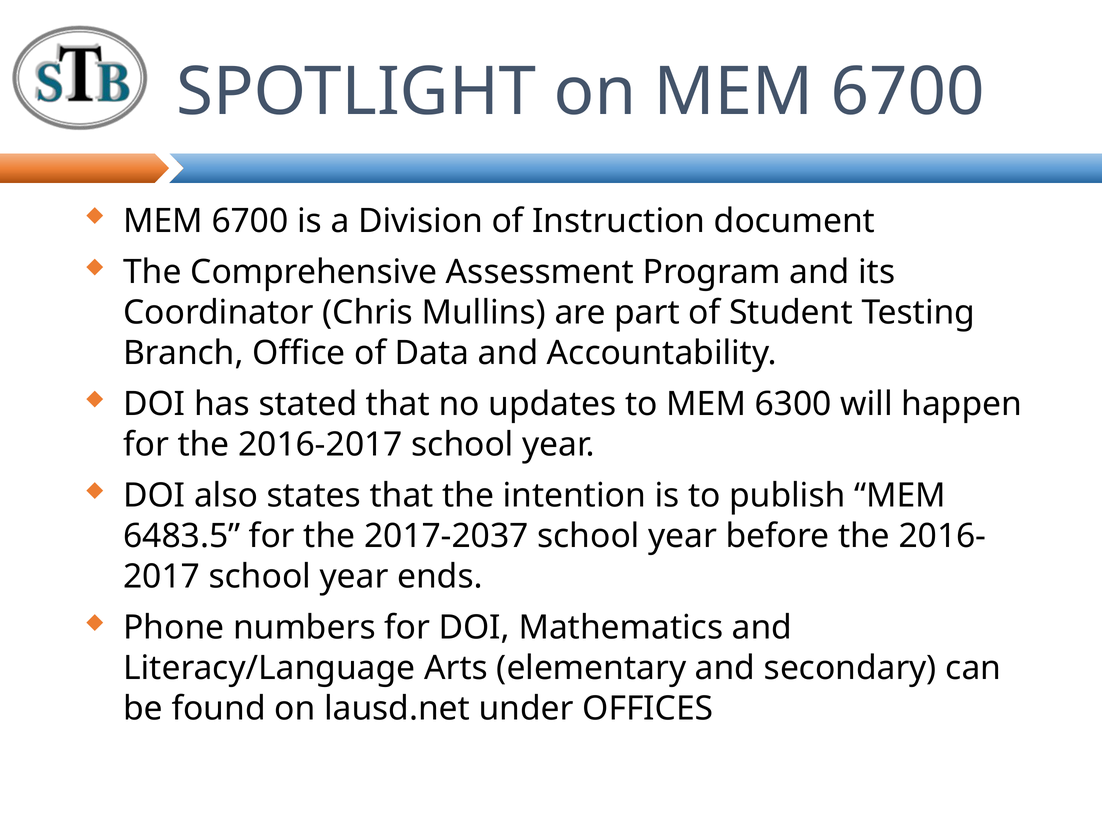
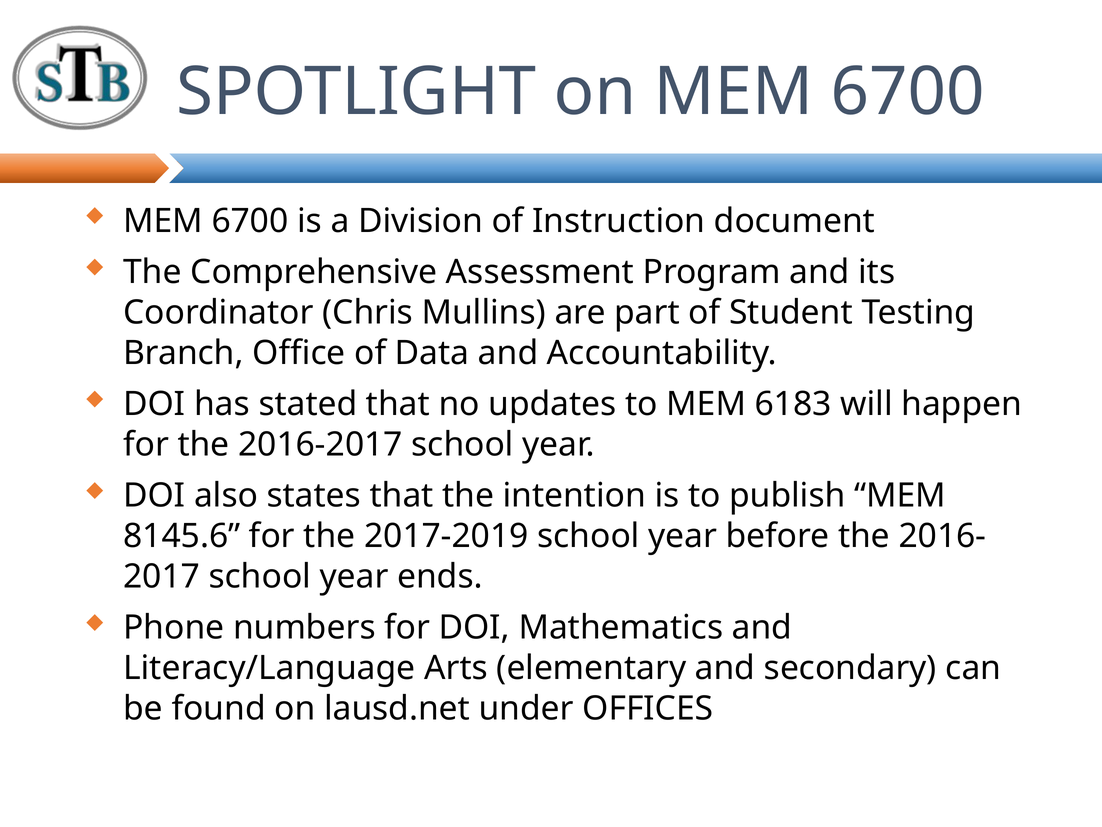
6300: 6300 -> 6183 (793, 404)
6483.5: 6483.5 -> 8145.6 (182, 536)
2017-2037: 2017-2037 -> 2017-2019 (446, 536)
